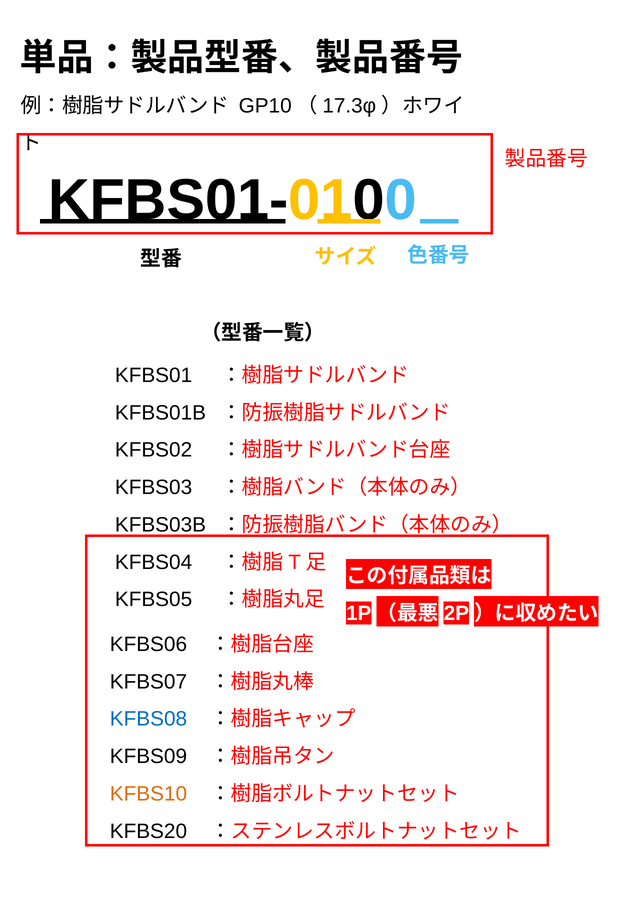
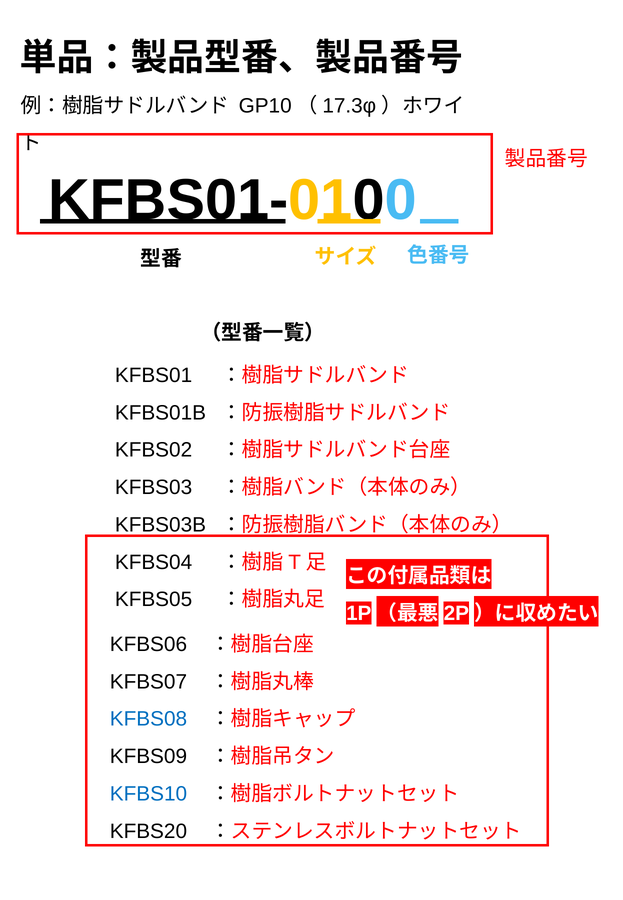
KFBS10 colour: orange -> blue (148, 794)
